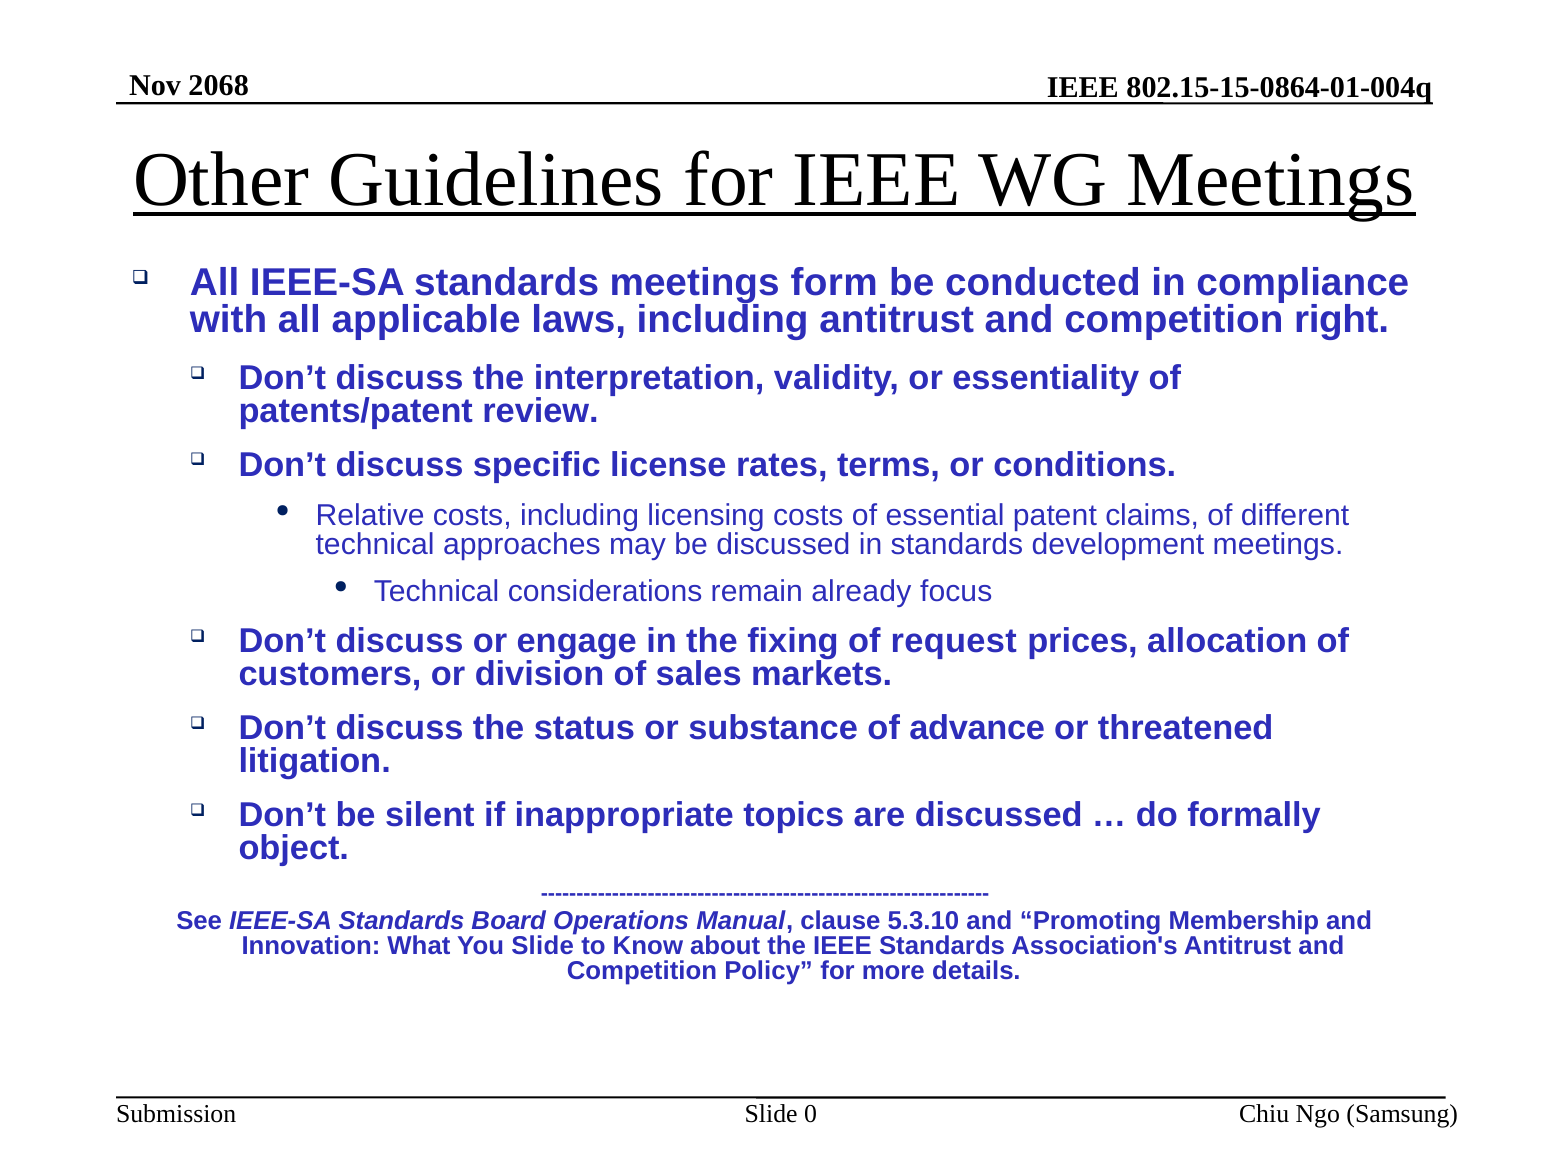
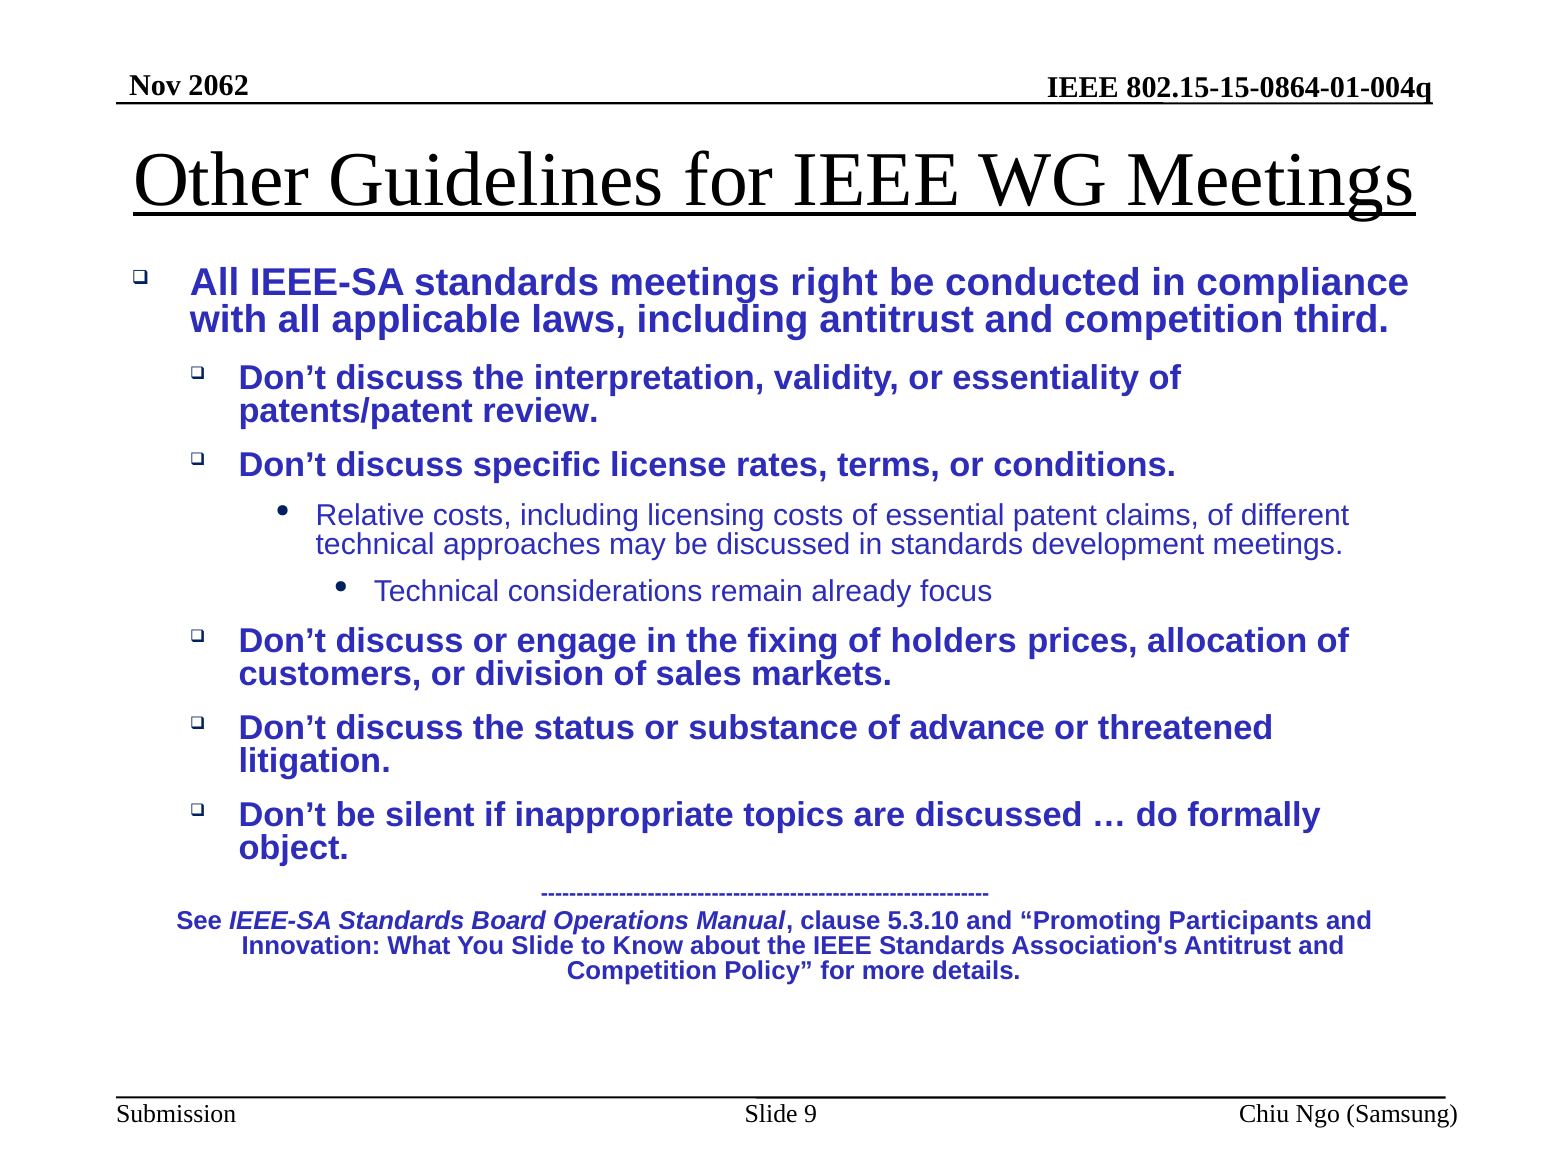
2068: 2068 -> 2062 (219, 85)
form: form -> right (834, 283)
right: right -> third (1342, 320)
request: request -> holders (954, 641)
Membership: Membership -> Participants (1244, 921)
0: 0 -> 9 (811, 1114)
